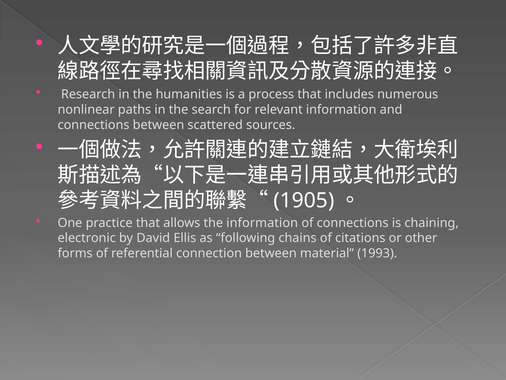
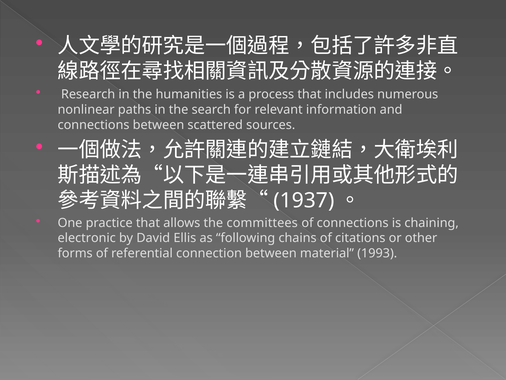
1905: 1905 -> 1937 (304, 200)
the information: information -> committees (262, 223)
